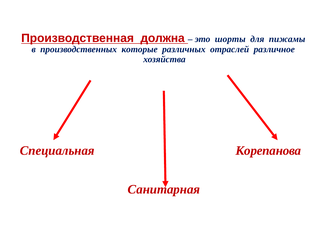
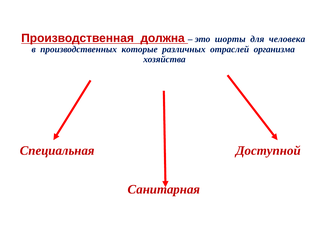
пижамы: пижамы -> человека (287, 39)
различное: различное -> организма (274, 49)
Корепанова: Корепанова -> Доступной (268, 150)
